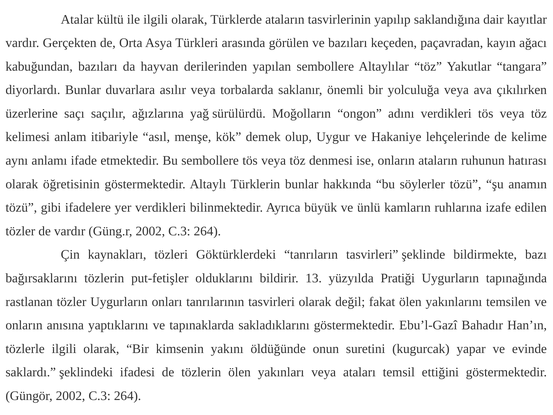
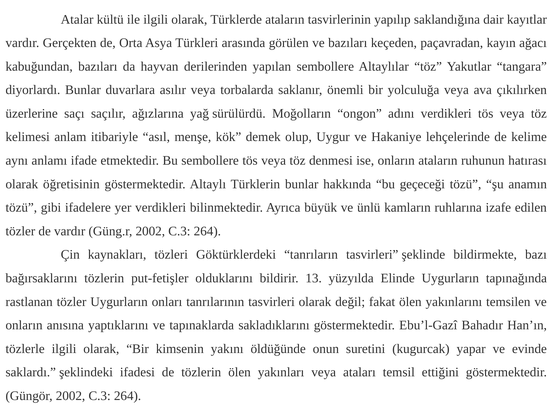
söylerler: söylerler -> geçeceği (422, 184)
Pratiği: Pratiği -> Elinde (398, 278)
